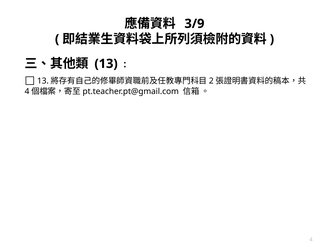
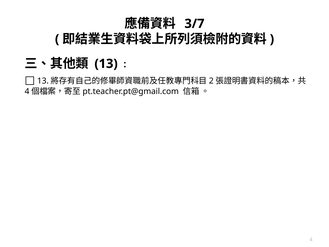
3/9: 3/9 -> 3/7 (194, 24)
